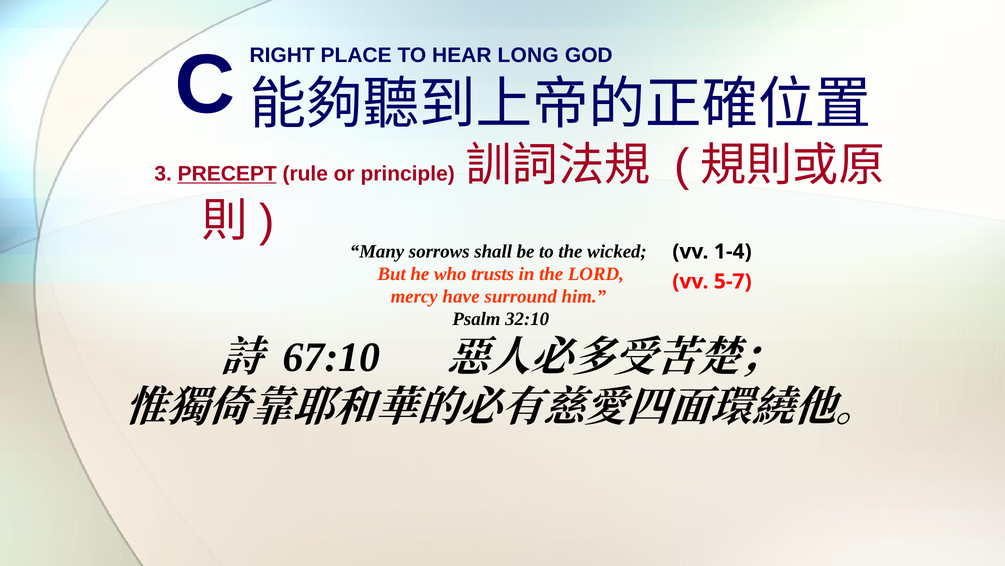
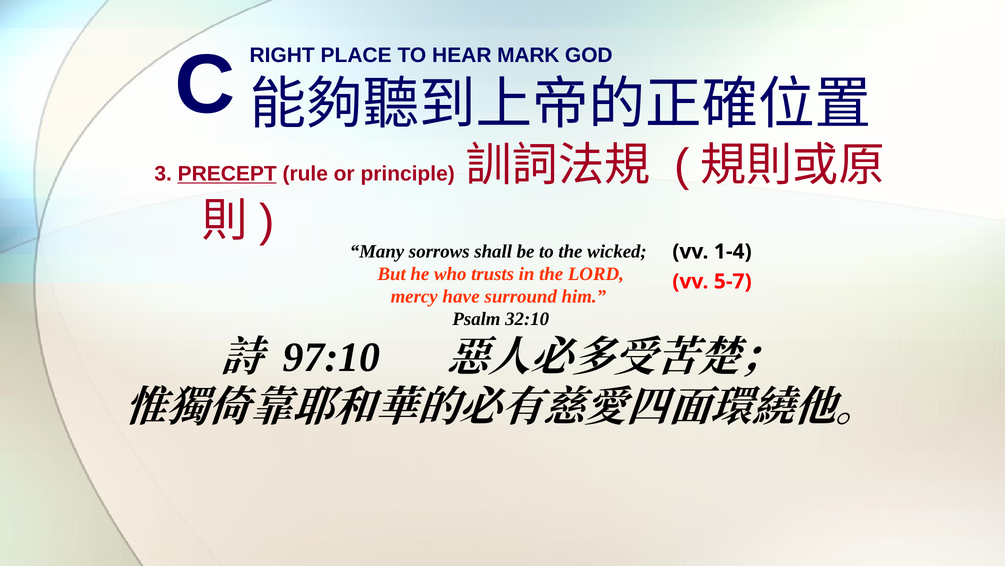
LONG: LONG -> MARK (528, 55)
67:10: 67:10 -> 97:10 (332, 357)
